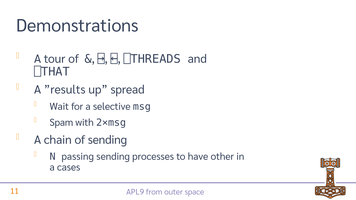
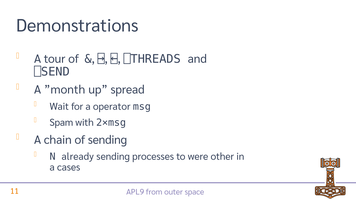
⎕THAT: ⎕THAT -> ⎕SEND (52, 72)
”results: ”results -> ”month (65, 90)
selective: selective -> operator (112, 107)
passing: passing -> already (78, 157)
have: have -> were (198, 157)
